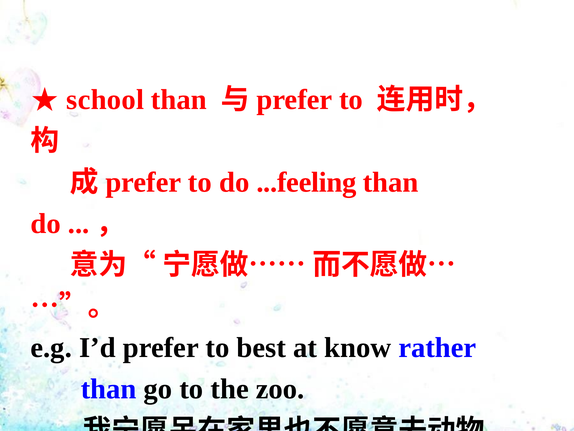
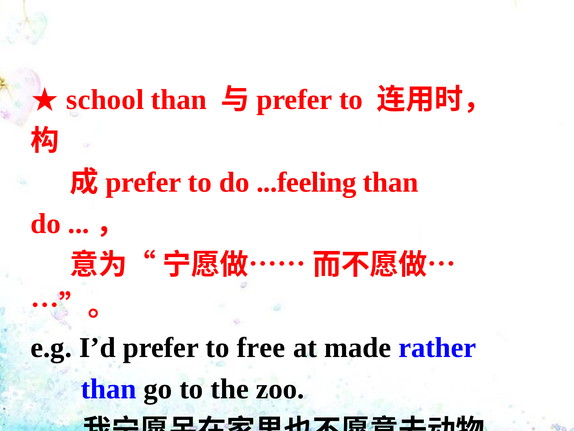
best: best -> free (261, 347)
know: know -> made (358, 347)
